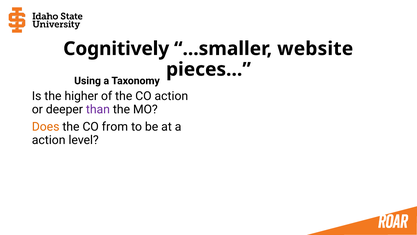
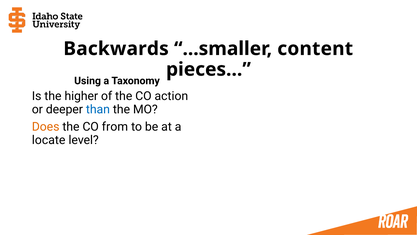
Cognitively: Cognitively -> Backwards (116, 49)
website: website -> content (315, 49)
than colour: purple -> blue (98, 109)
action: action -> locate (49, 140)
